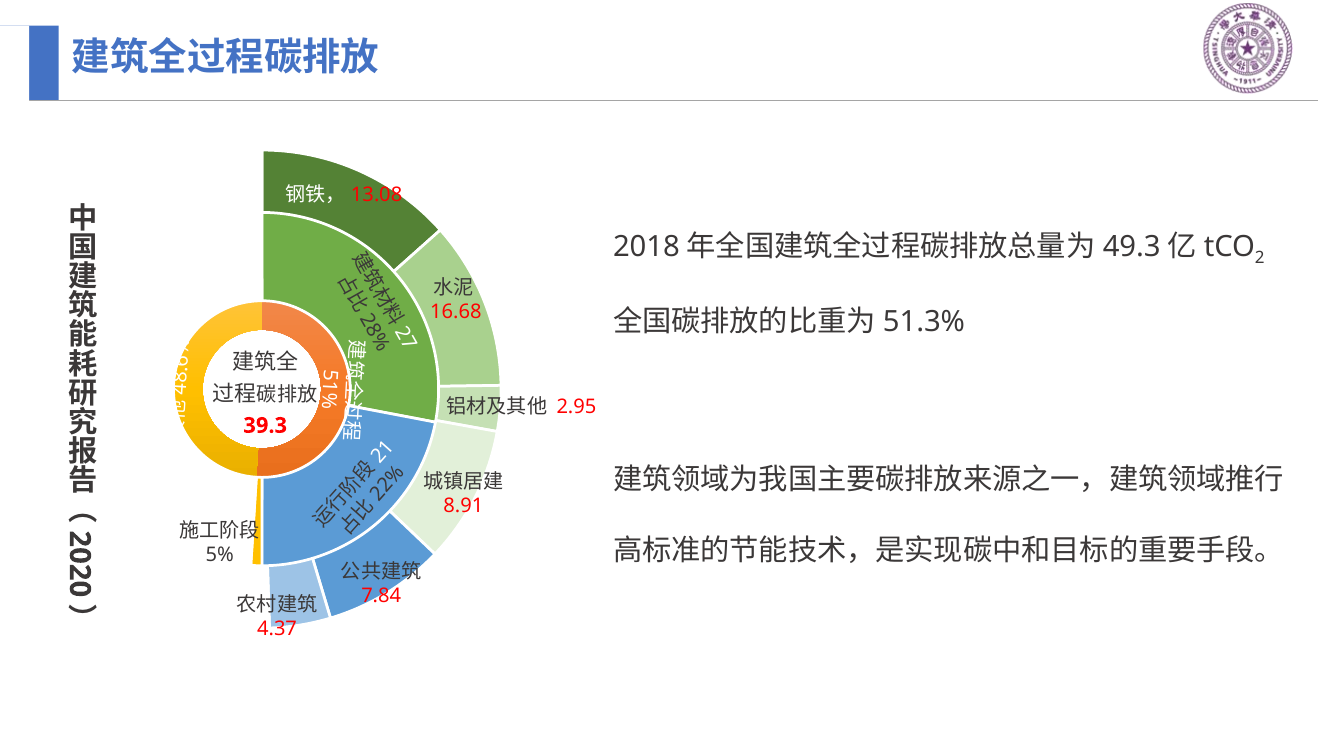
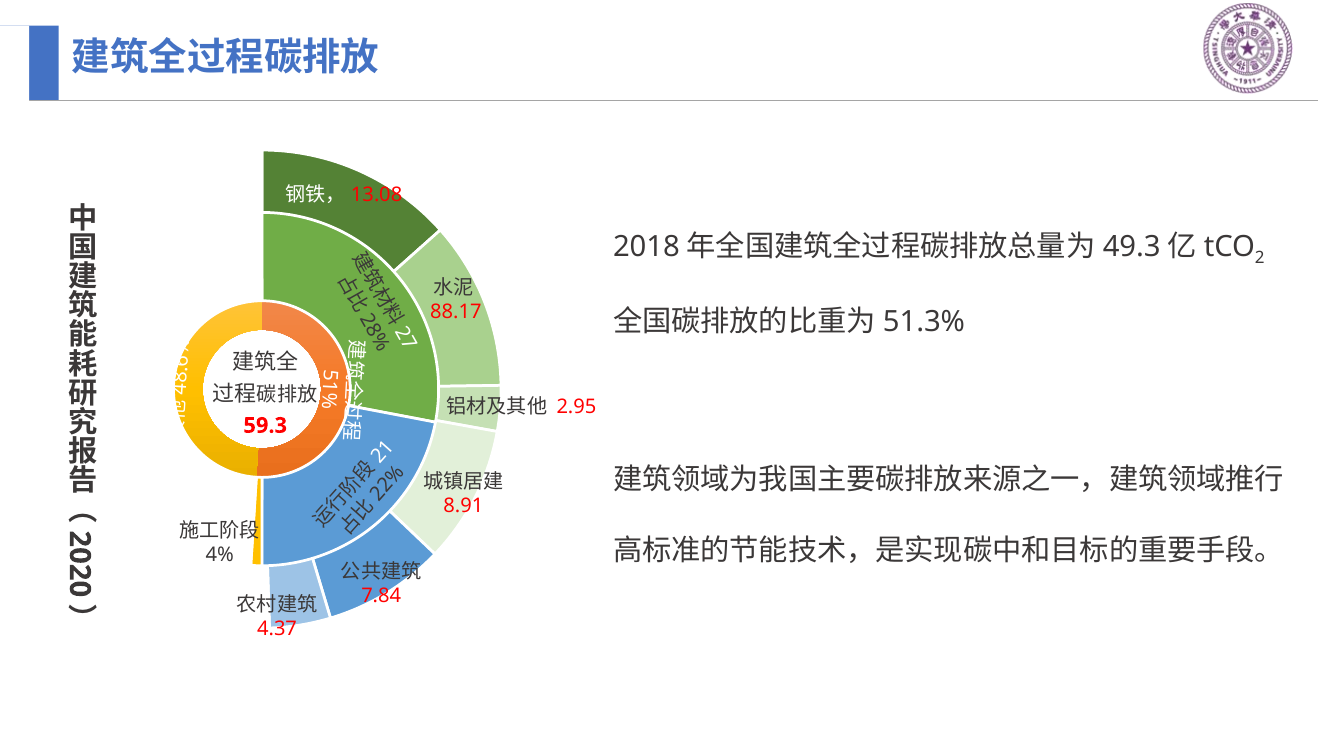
16.68: 16.68 -> 88.17 (456, 312)
39.3: 39.3 -> 59.3 (265, 426)
5%: 5% -> 4% (220, 555)
